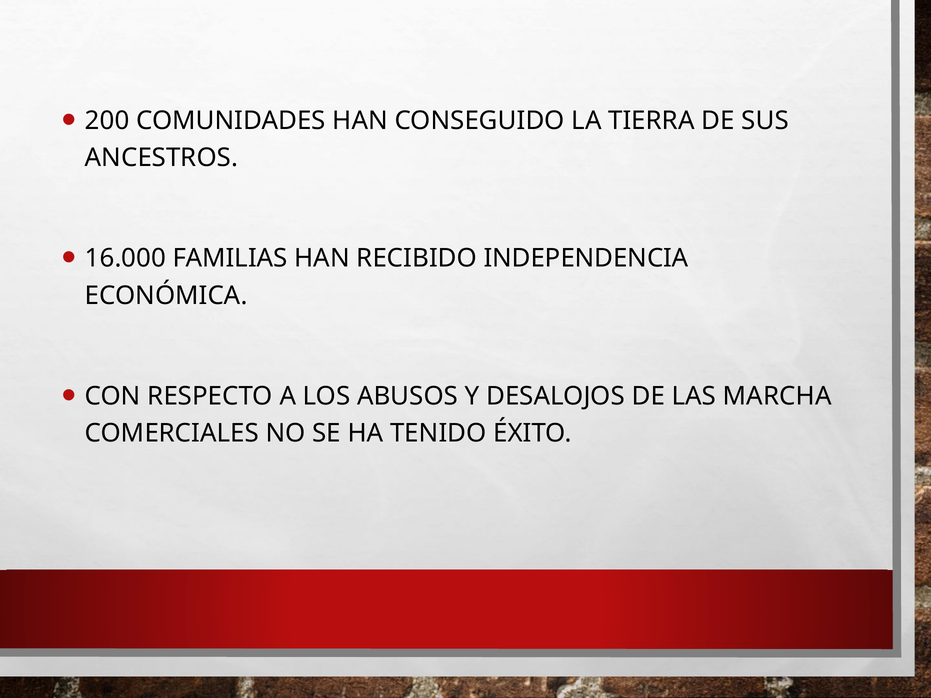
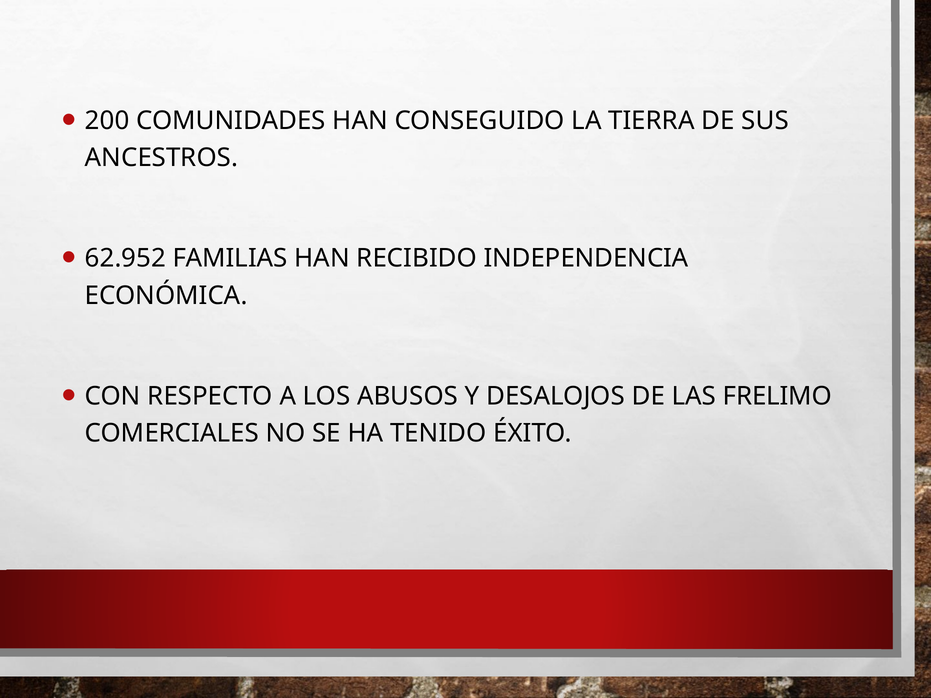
16.000: 16.000 -> 62.952 (125, 258)
MARCHA: MARCHA -> FRELIMO (777, 396)
